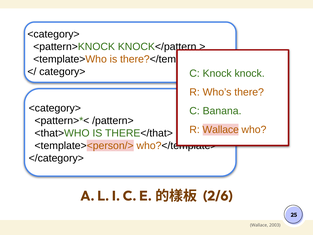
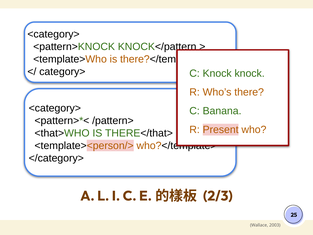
R Wallace: Wallace -> Present (221, 130)
2/6: 2/6 -> 2/3 (218, 196)
